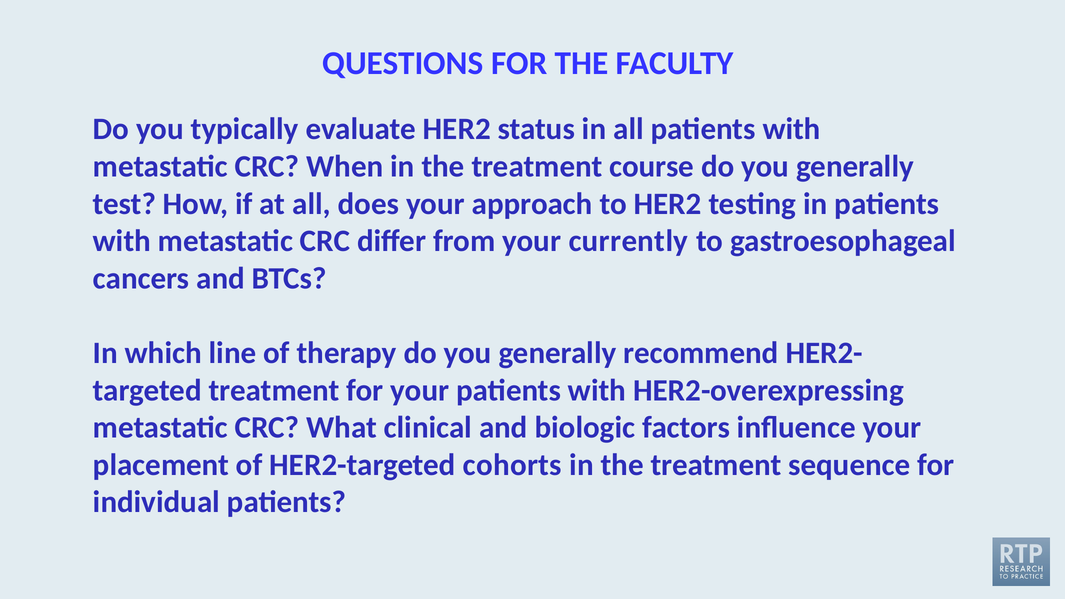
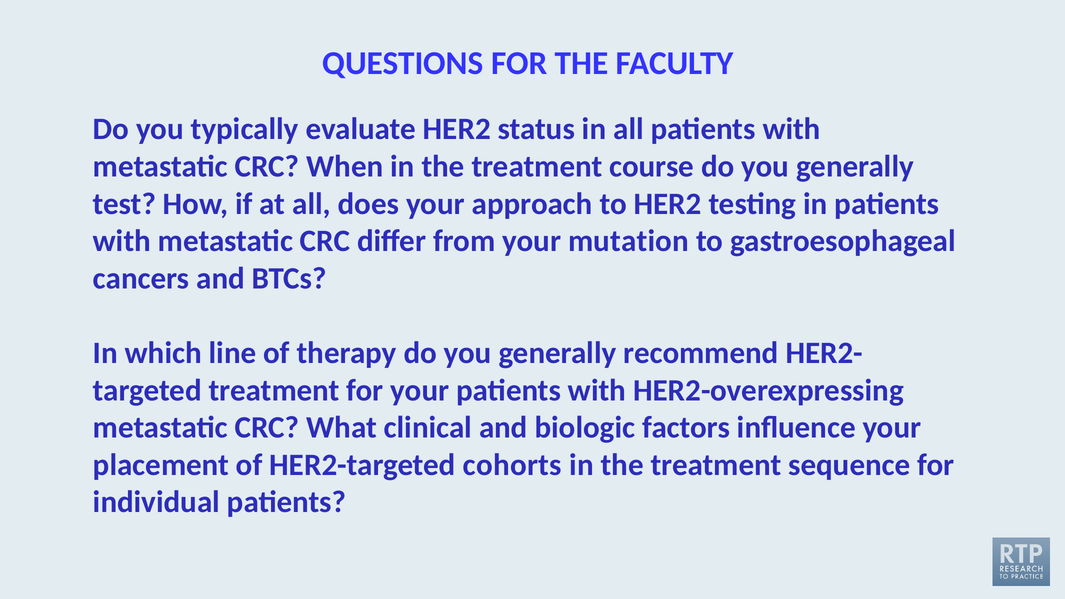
currently: currently -> mutation (628, 241)
